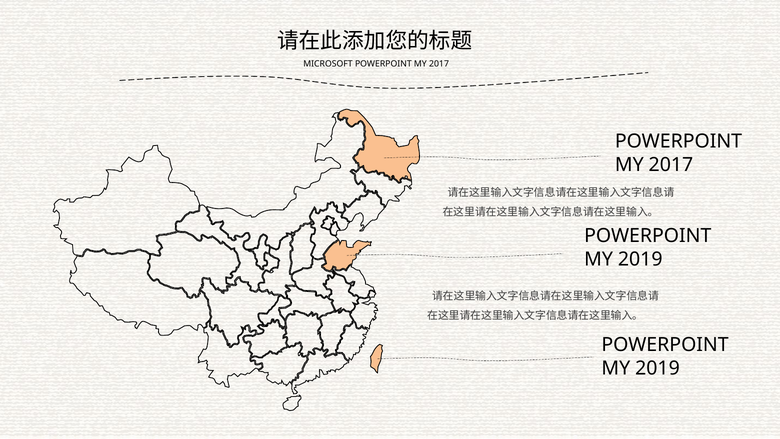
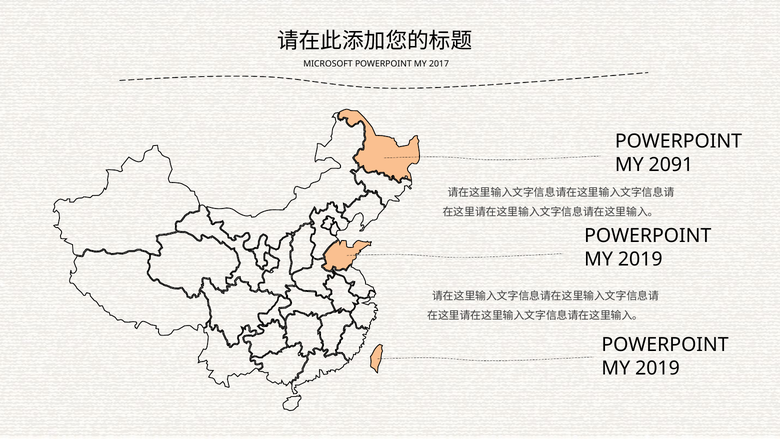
2017: 2017 -> 2091 (671, 165)
